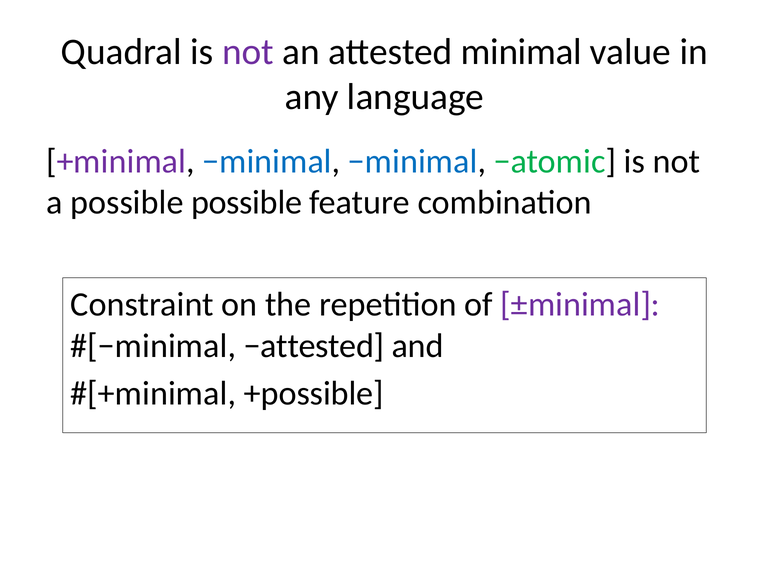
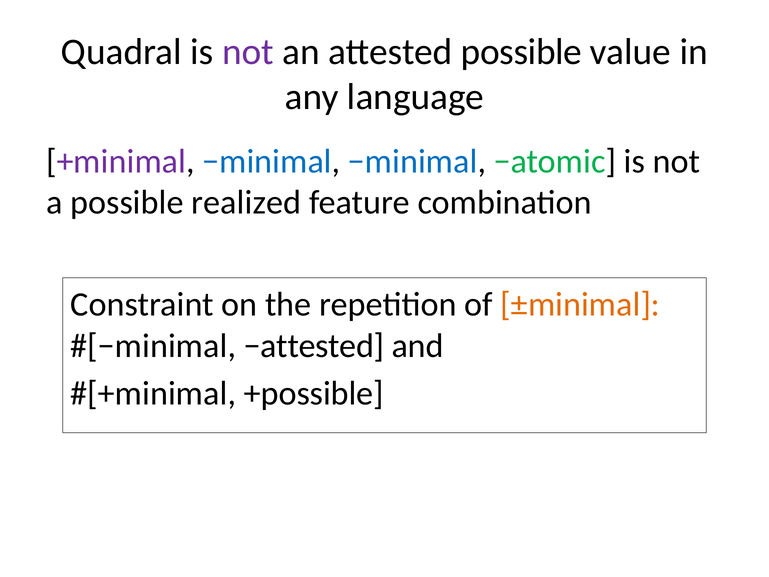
attested minimal: minimal -> possible (521, 52)
possible possible: possible -> realized (246, 202)
±minimal colour: purple -> orange (580, 305)
